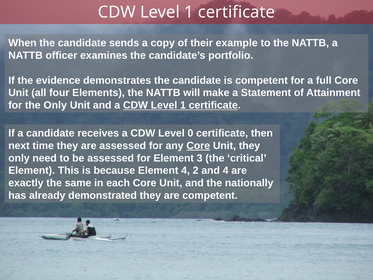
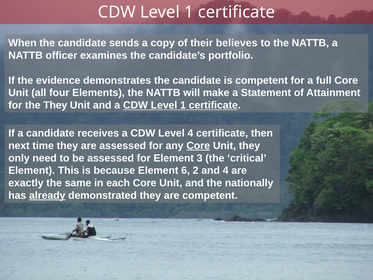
example: example -> believes (237, 43)
the Only: Only -> They (55, 105)
Level 0: 0 -> 4 (190, 133)
Element 4: 4 -> 6 (186, 170)
already underline: none -> present (47, 195)
